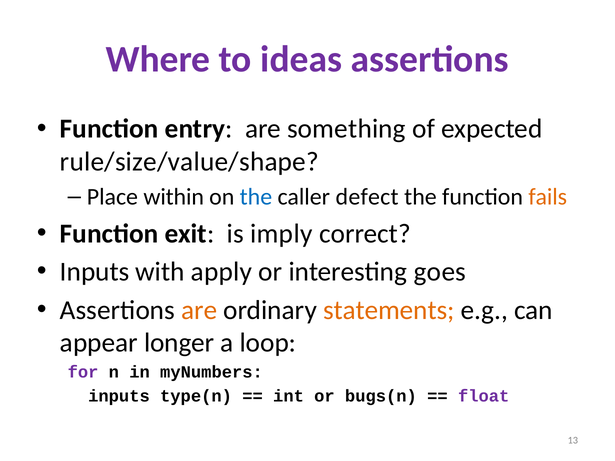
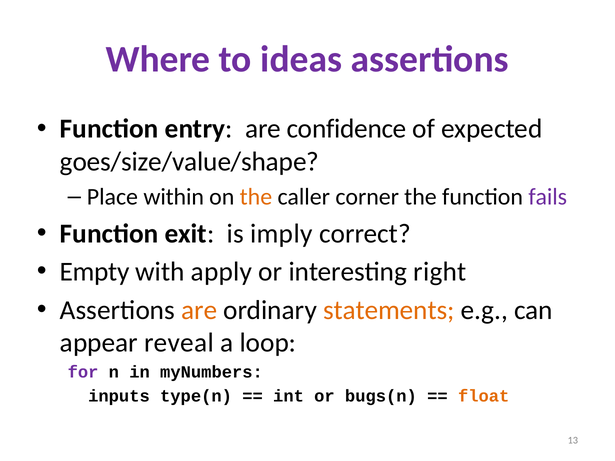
something: something -> confidence (347, 129)
rule/size/value/shape: rule/size/value/shape -> goes/size/value/shape (190, 162)
the colour: blue -> orange (256, 197)
defect: defect -> corner (367, 197)
fails colour: orange -> purple (548, 197)
Inputs: Inputs -> Empty (95, 272)
goes: goes -> right (440, 272)
longer: longer -> reveal (179, 343)
float colour: purple -> orange (484, 396)
